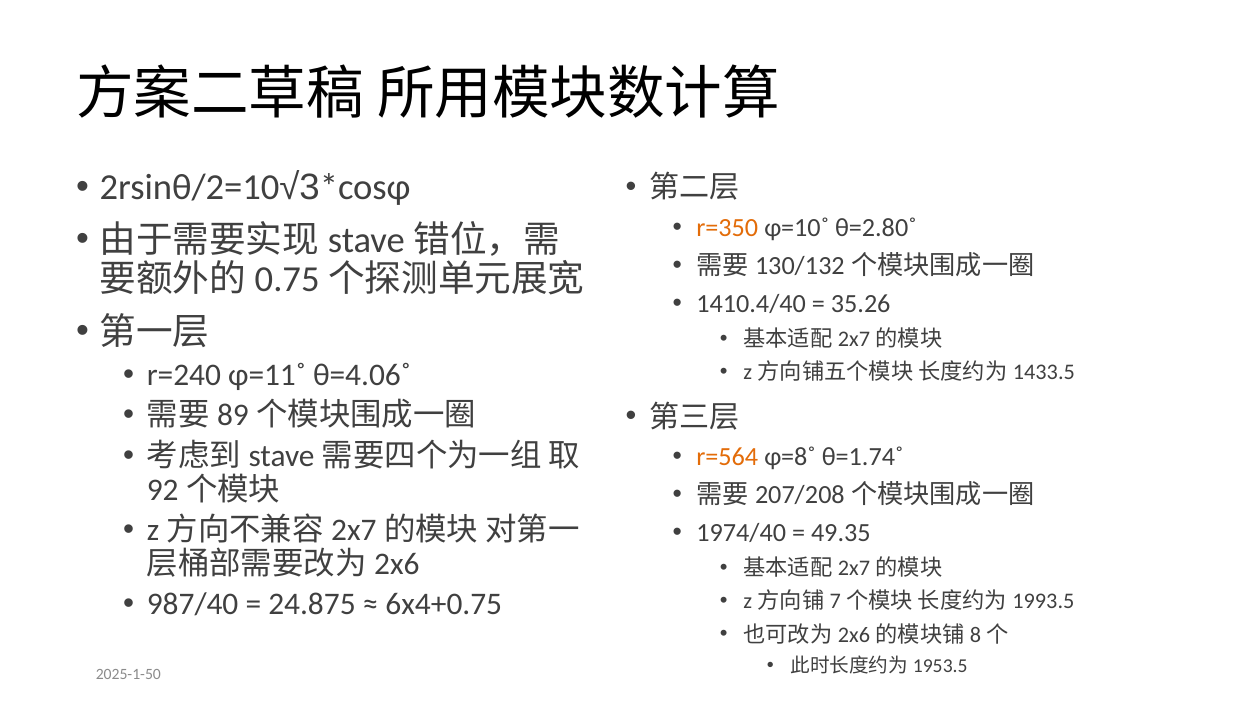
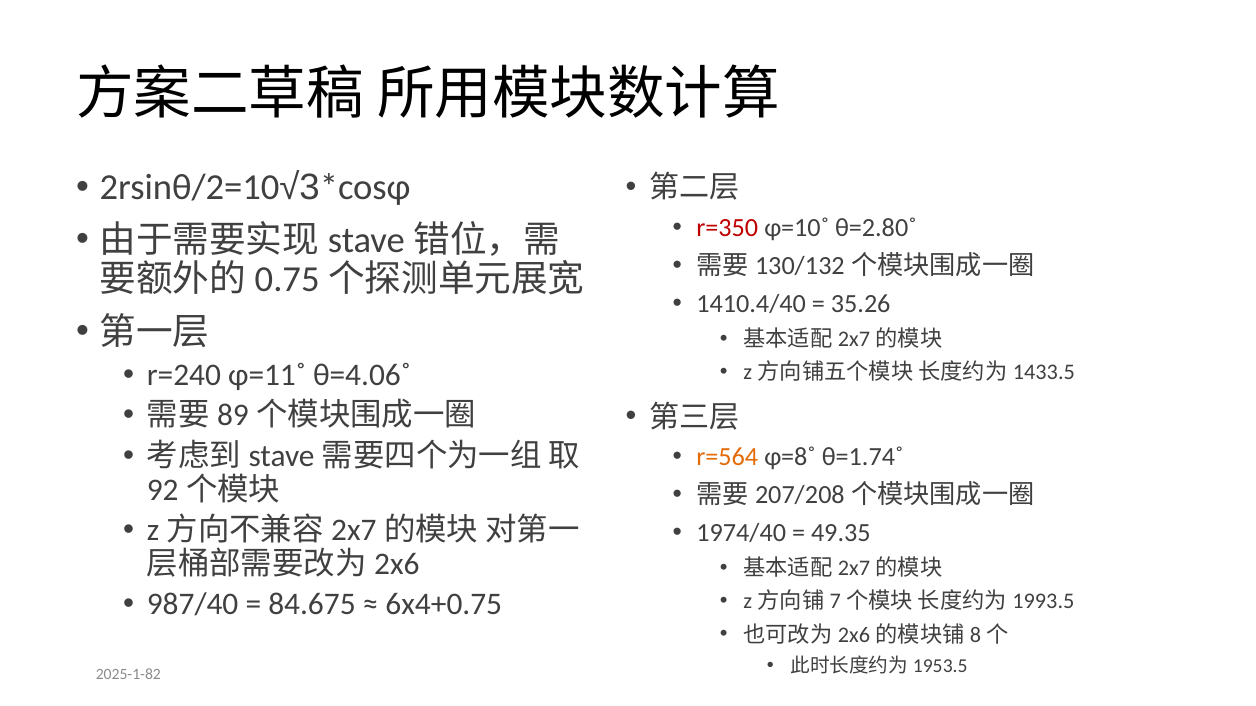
r=350 colour: orange -> red (727, 228)
24.875: 24.875 -> 84.675 (312, 605)
2025-1-50: 2025-1-50 -> 2025-1-82 (128, 675)
